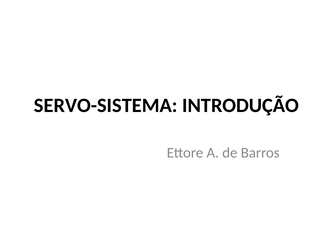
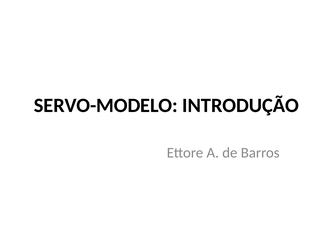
SERVO-SISTEMA: SERVO-SISTEMA -> SERVO-MODELO (106, 106)
